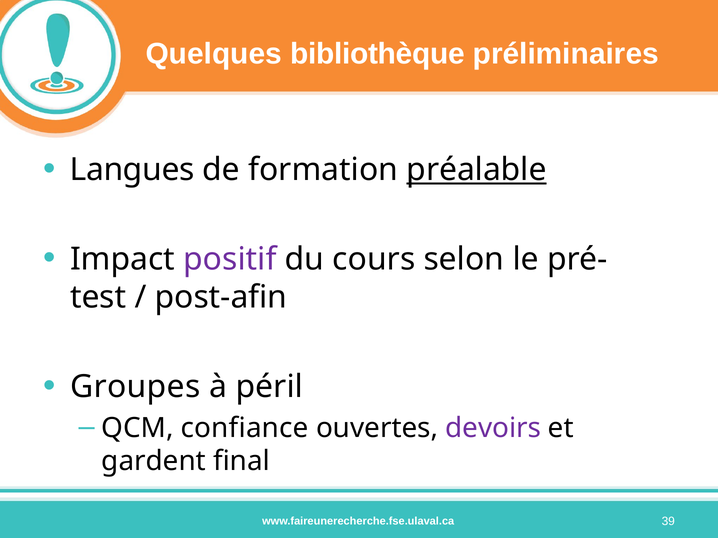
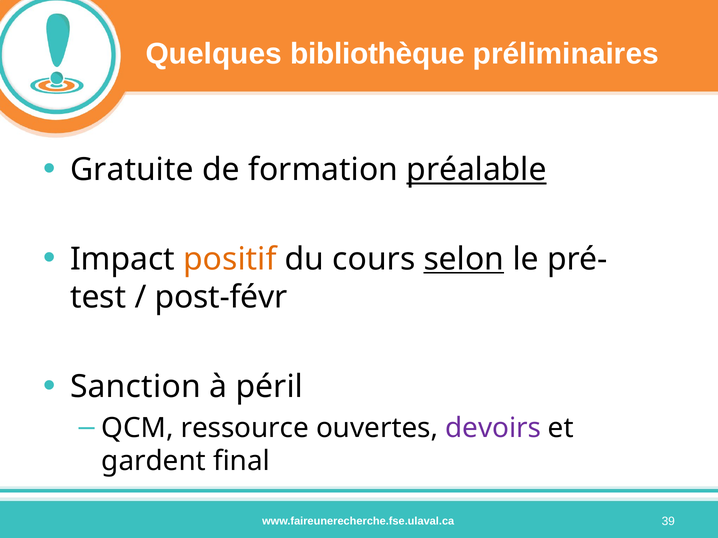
Langues: Langues -> Gratuite (132, 170)
positif colour: purple -> orange (230, 259)
selon underline: none -> present (464, 259)
post-afin: post-afin -> post-févr (221, 298)
Groupes: Groupes -> Sanction (135, 387)
confiance: confiance -> ressource (245, 428)
